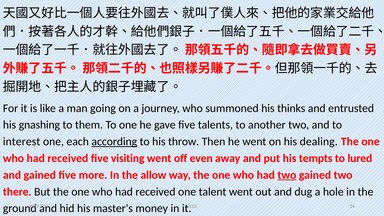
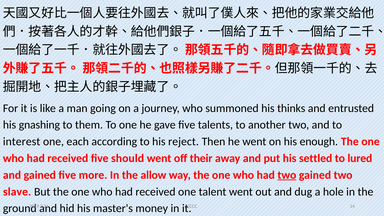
according underline: present -> none (114, 142)
throw: throw -> reject (184, 142)
dealing: dealing -> enough (319, 142)
visiting: visiting -> should (128, 158)
even: even -> their (201, 158)
tempts: tempts -> settled (316, 158)
there: there -> slave (17, 192)
